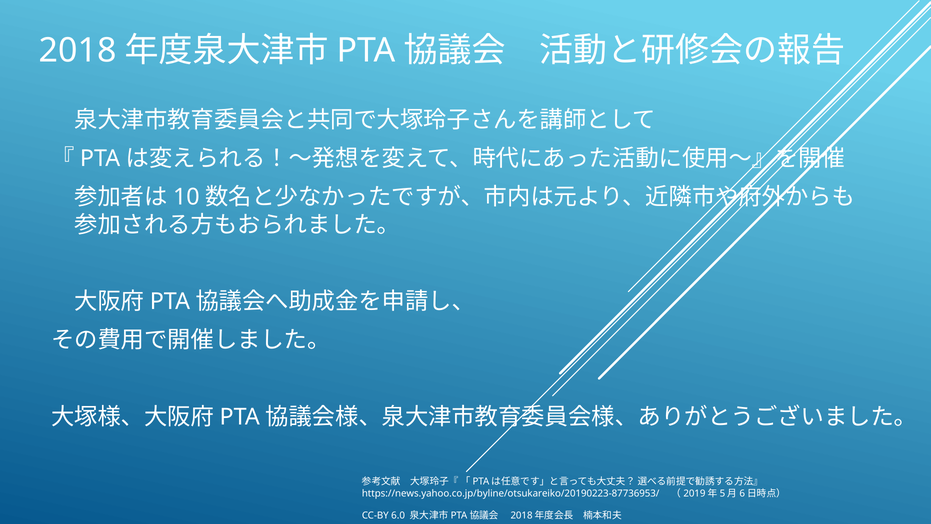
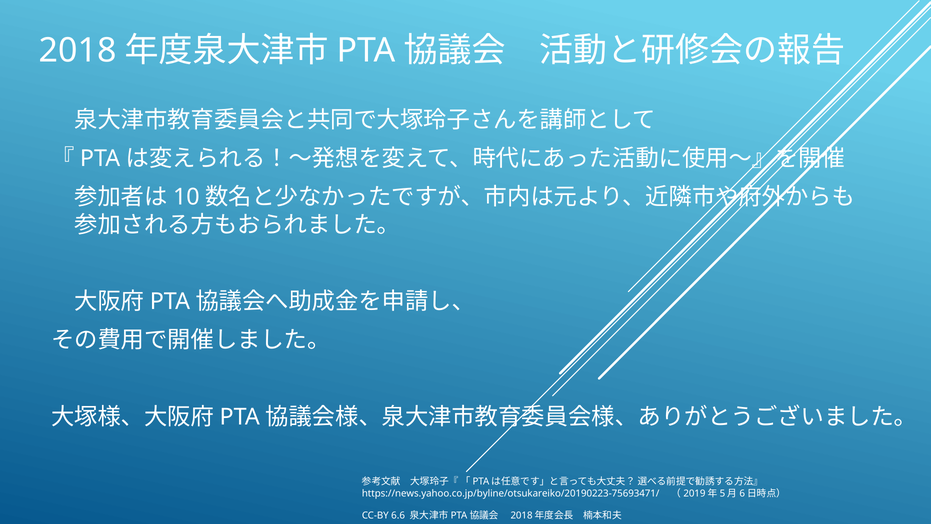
https://news.yahoo.co.jp/byline/otsukareiko/20190223-87736953/: https://news.yahoo.co.jp/byline/otsukareiko/20190223-87736953/ -> https://news.yahoo.co.jp/byline/otsukareiko/20190223-75693471/ (511, 493)
6.0: 6.0 -> 6.6 (398, 515)
